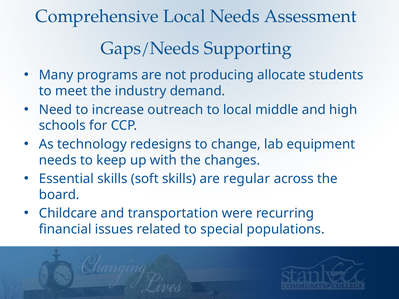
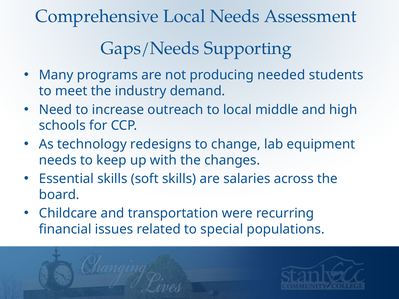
allocate: allocate -> needed (281, 75)
regular: regular -> salaries (247, 179)
